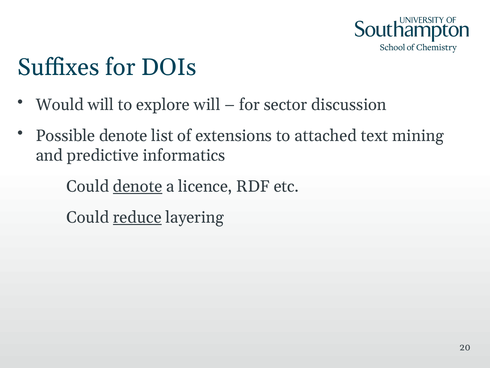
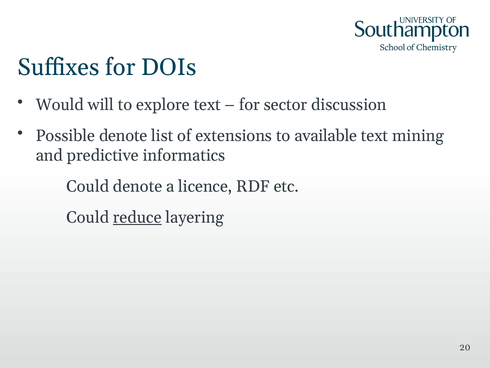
explore will: will -> text (207, 105)
attached: attached -> available (326, 136)
denote underline: present -> none (138, 186)
